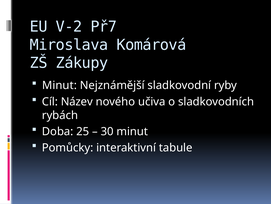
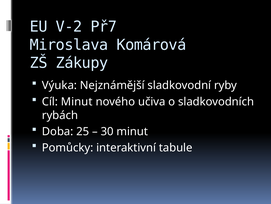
Minut: Minut -> Výuka (59, 85)
Cíl Název: Název -> Minut (77, 101)
